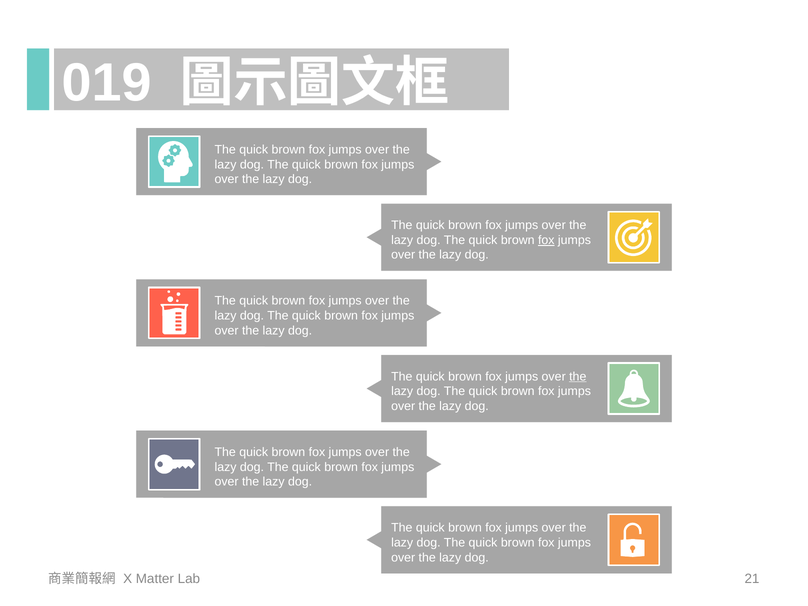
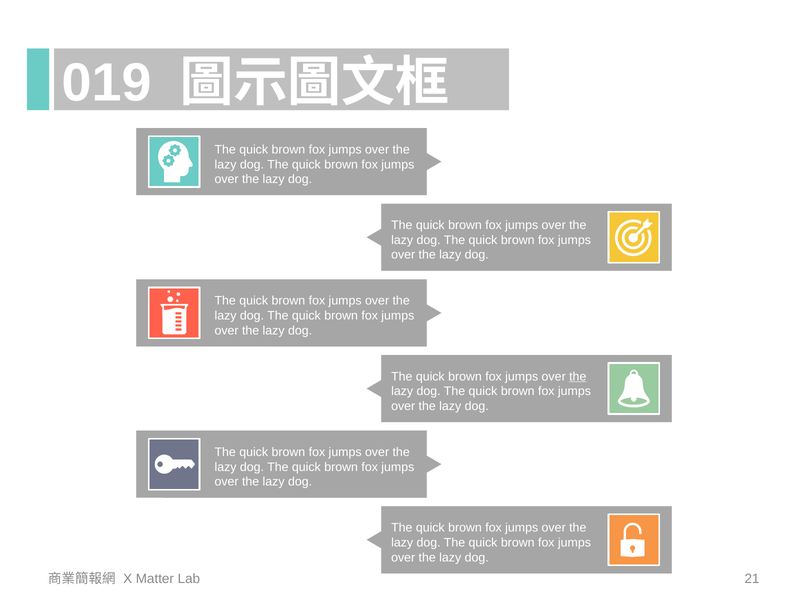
fox underline: present -> none (546, 240)
